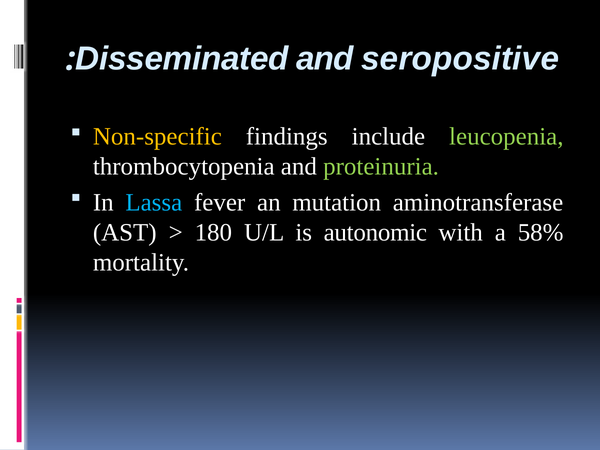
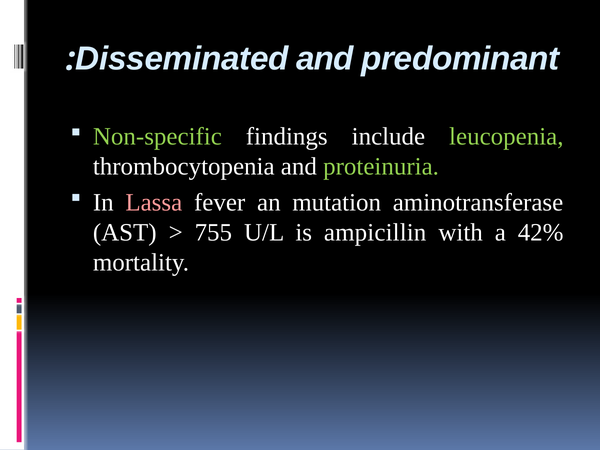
seropositive: seropositive -> predominant (460, 59)
Non-specific colour: yellow -> light green (157, 137)
Lassa colour: light blue -> pink (154, 203)
180: 180 -> 755 (213, 233)
autonomic: autonomic -> ampicillin (375, 233)
58%: 58% -> 42% (541, 233)
